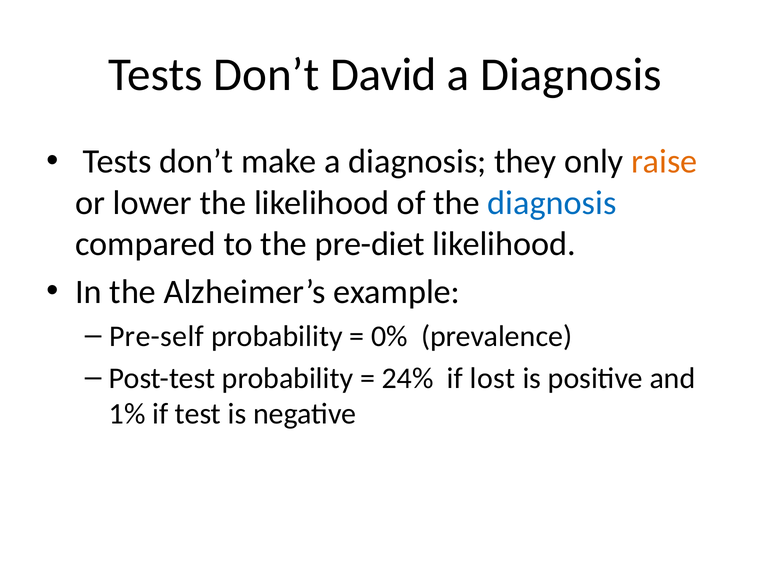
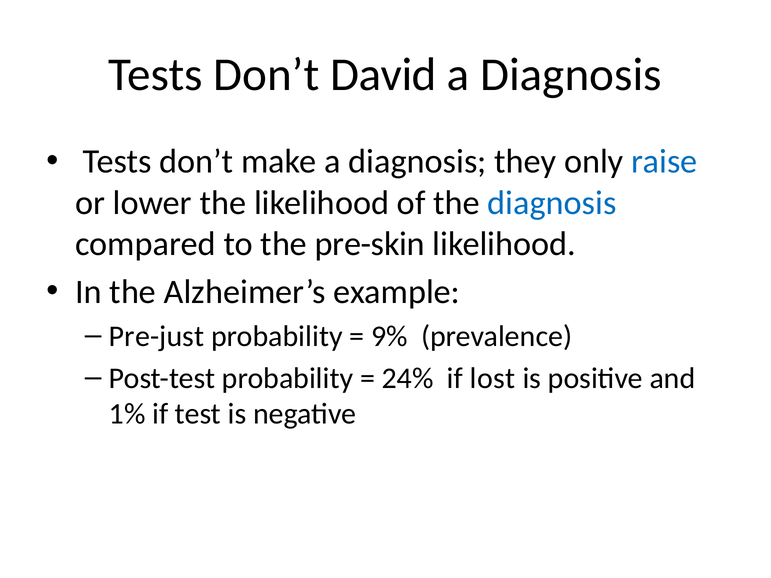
raise colour: orange -> blue (664, 162)
pre-diet: pre-diet -> pre-skin (370, 244)
Pre-self: Pre-self -> Pre-just (157, 336)
0%: 0% -> 9% (389, 336)
